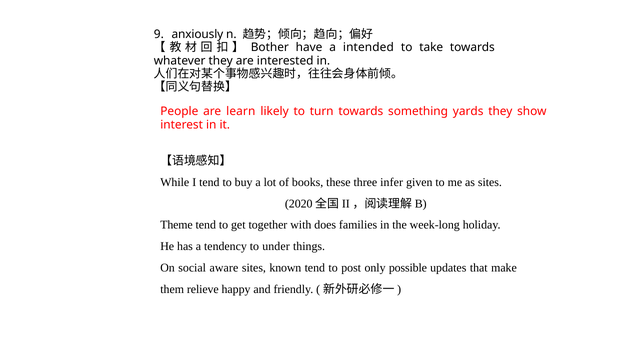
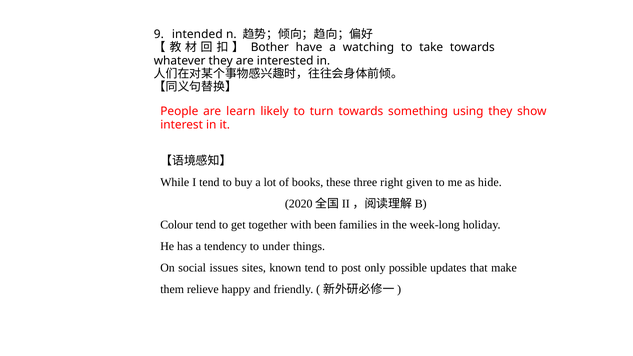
anxiously: anxiously -> intended (197, 34)
intended: intended -> watching (368, 47)
yards: yards -> using (468, 112)
infer: infer -> right (392, 182)
as sites: sites -> hide (490, 182)
Theme: Theme -> Colour (177, 225)
does: does -> been (325, 225)
aware: aware -> issues (224, 268)
